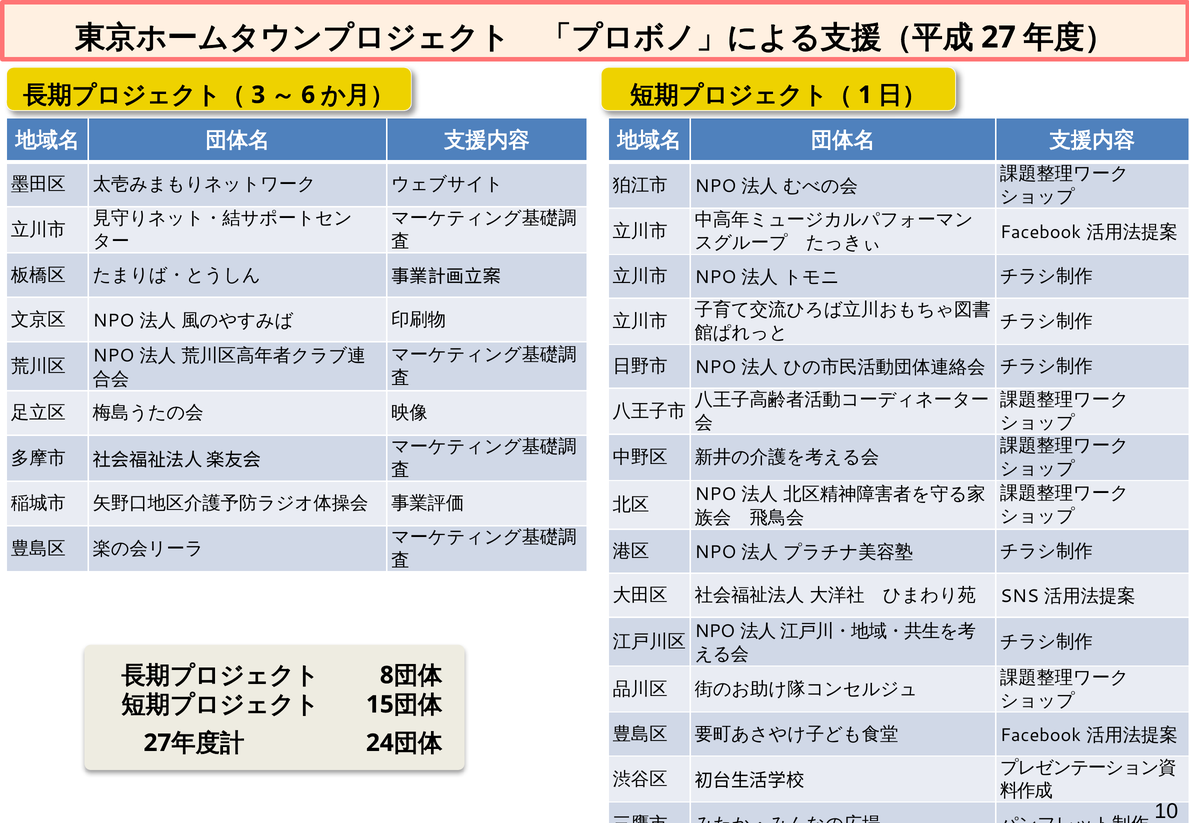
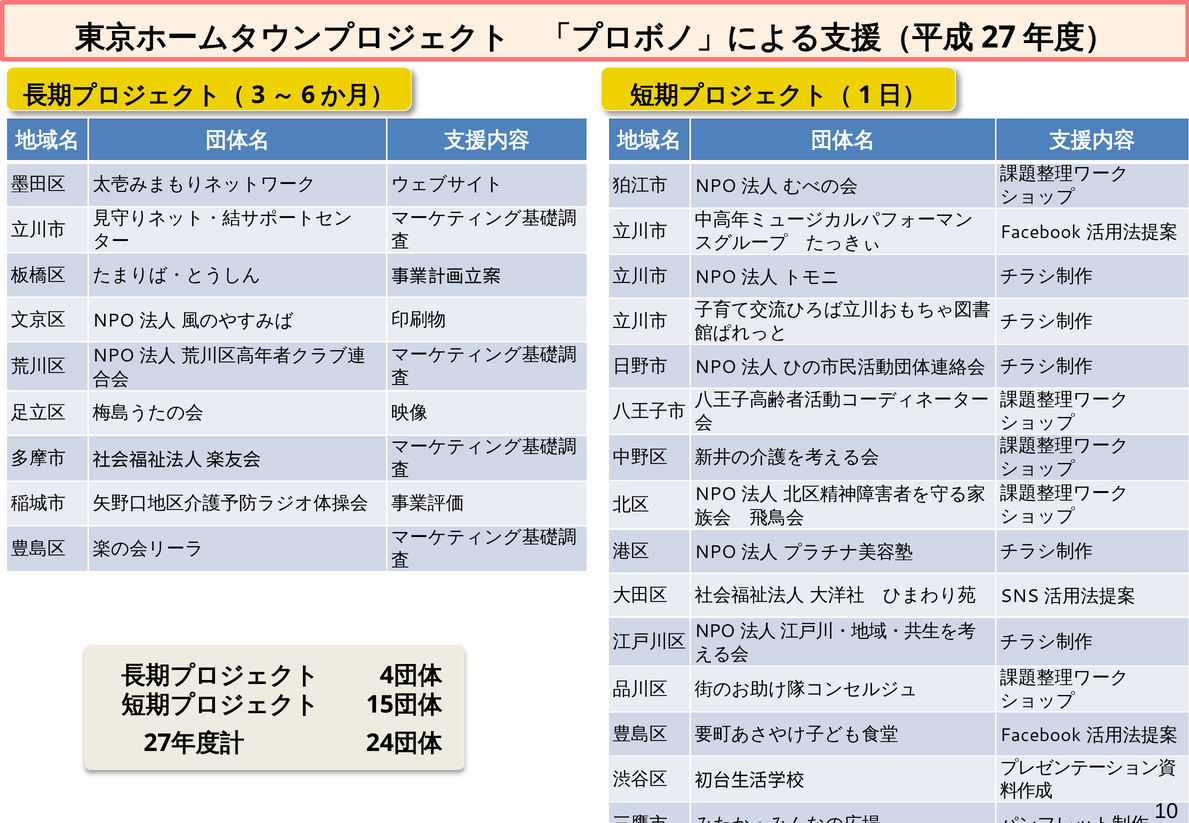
8: 8 -> 4 (387, 675)
